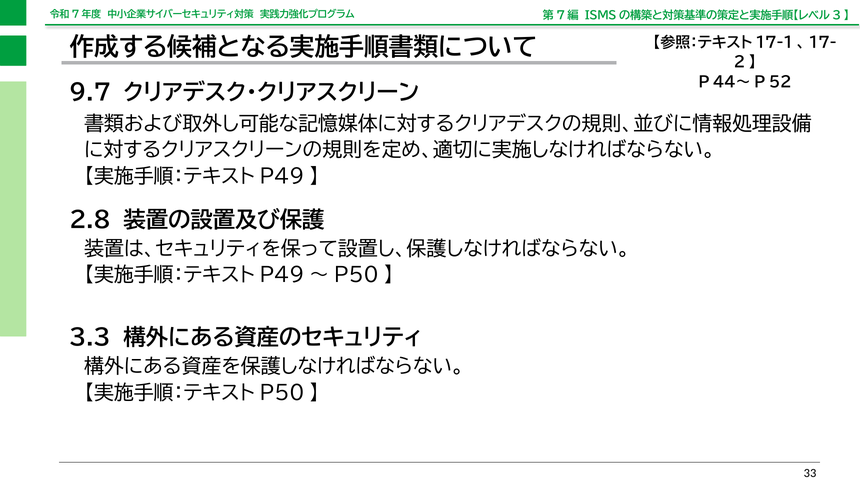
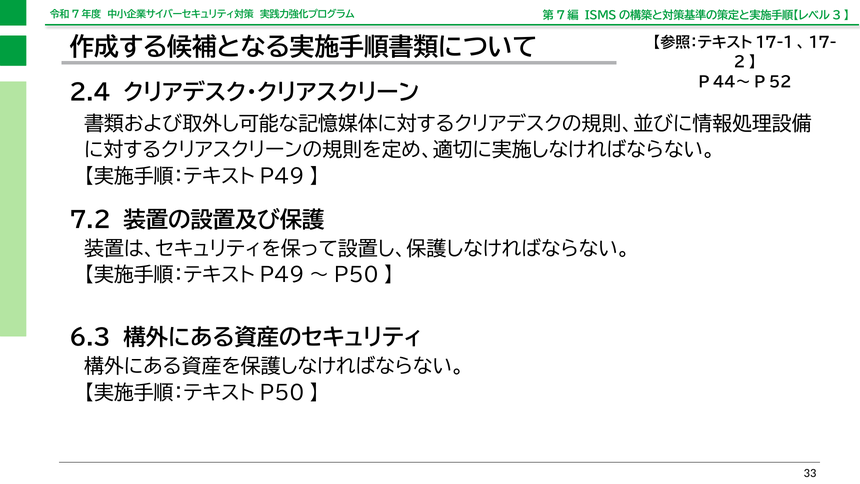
9.7: 9.7 -> 2.4 (90, 93)
2.8: 2.8 -> 7.2 (90, 220)
3.3: 3.3 -> 6.3 (90, 338)
